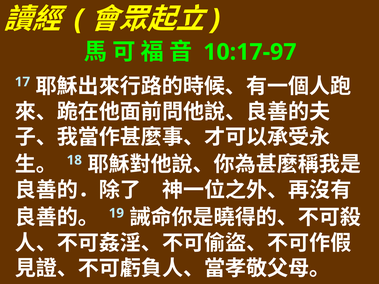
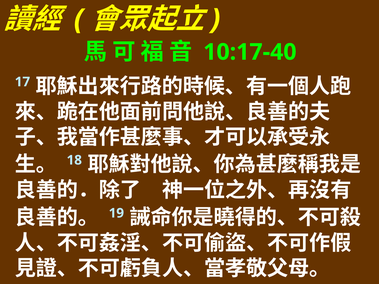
10:17-97: 10:17-97 -> 10:17-40 (250, 52)
